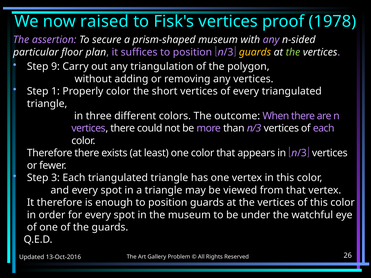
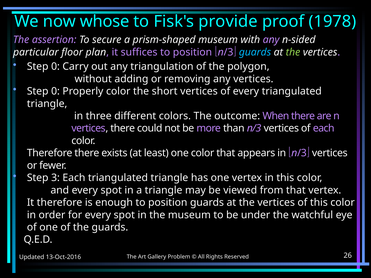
raised: raised -> whose (105, 21)
Fisk's vertices: vertices -> provide (228, 21)
guards colour: yellow -> light blue (255, 52)
9: 9 -> 0 (55, 67)
1: 1 -> 0 (55, 91)
